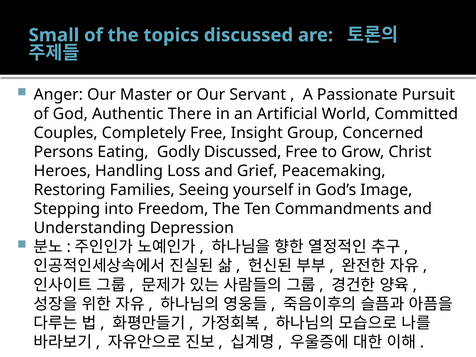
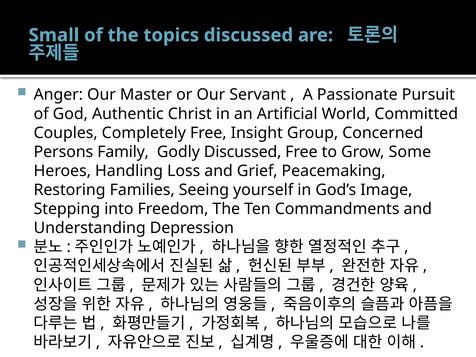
There: There -> Christ (190, 114)
Eating: Eating -> Family (123, 152)
Christ: Christ -> Some (410, 152)
